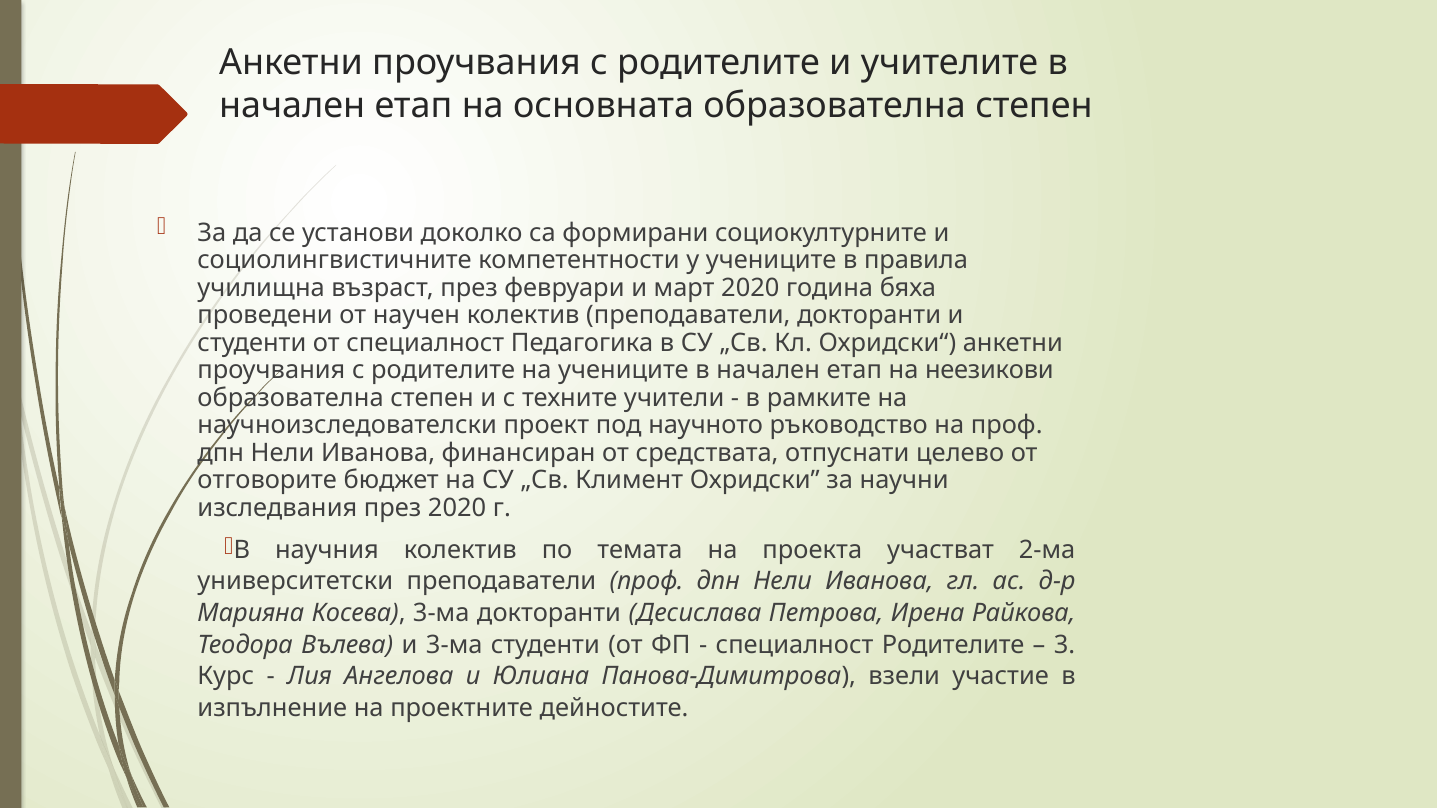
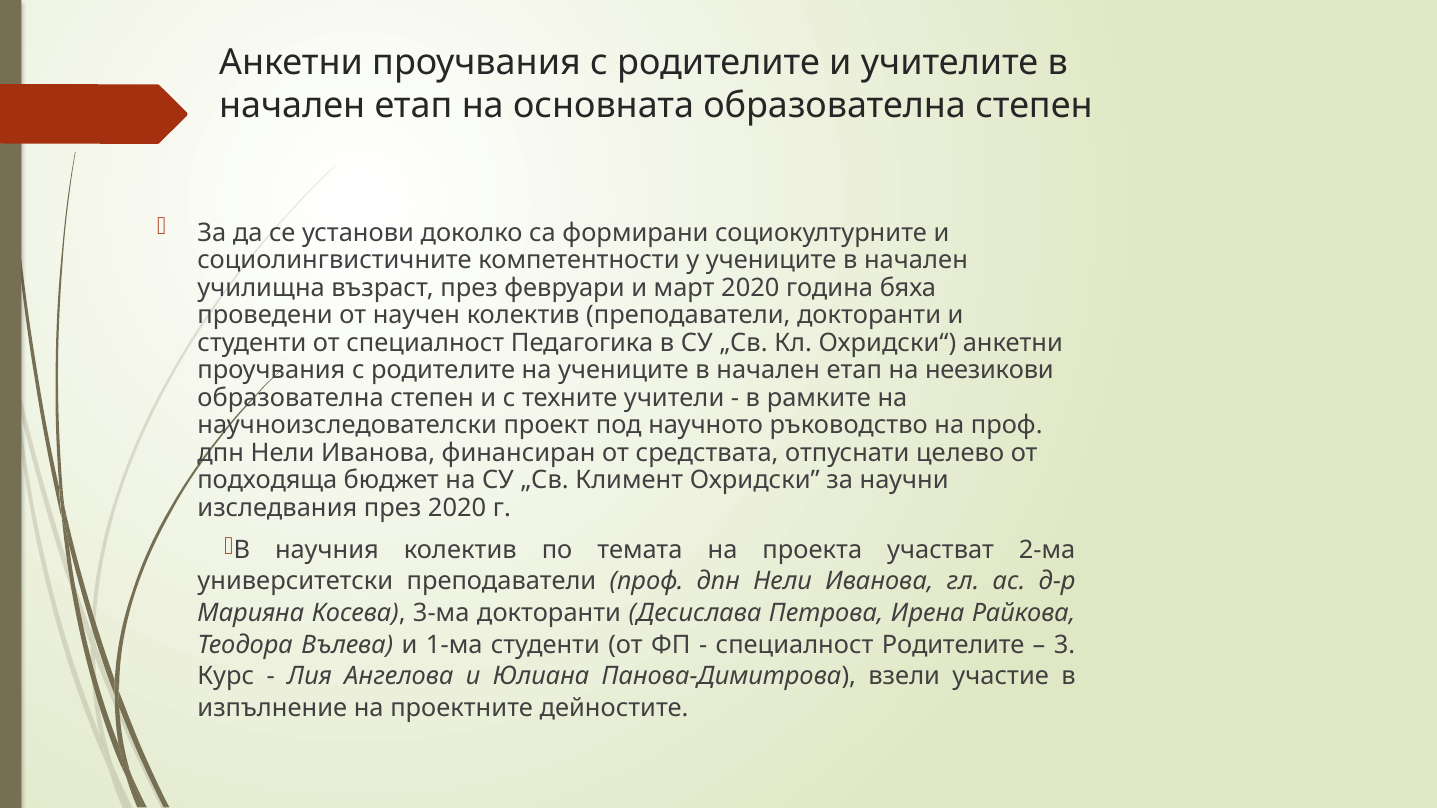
у учениците в правила: правила -> начален (916, 261)
отговорите: отговорите -> подходяща (267, 481)
и 3-ма: 3-ма -> 1-ма (454, 645)
